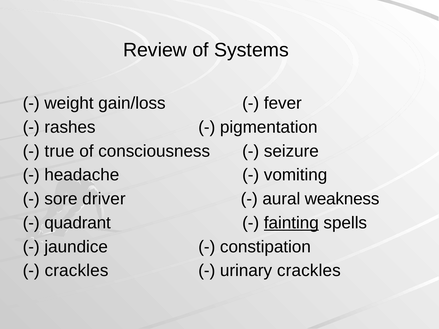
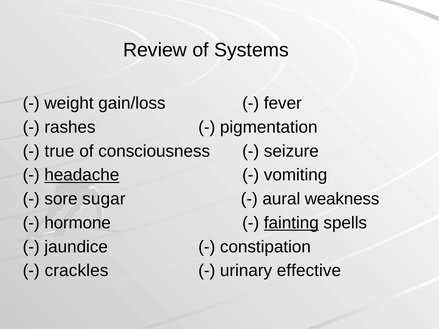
headache underline: none -> present (82, 175)
driver: driver -> sugar (104, 199)
quadrant: quadrant -> hormone (78, 223)
urinary crackles: crackles -> effective (309, 271)
